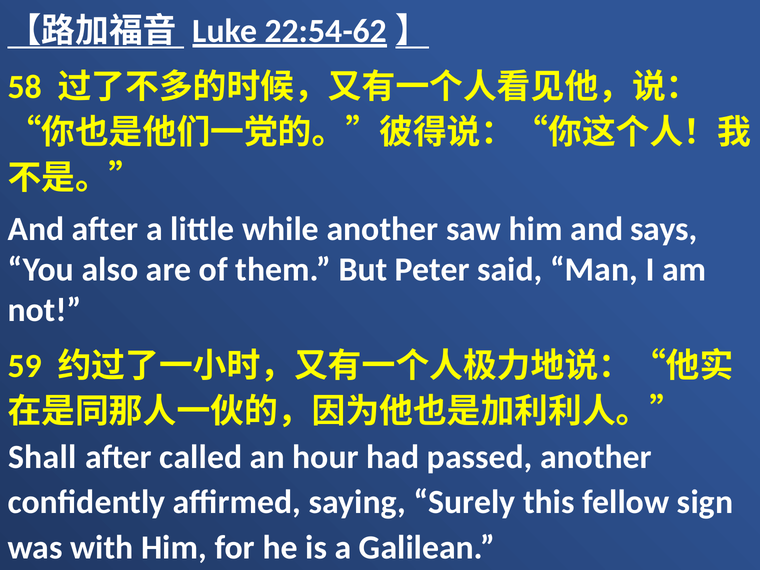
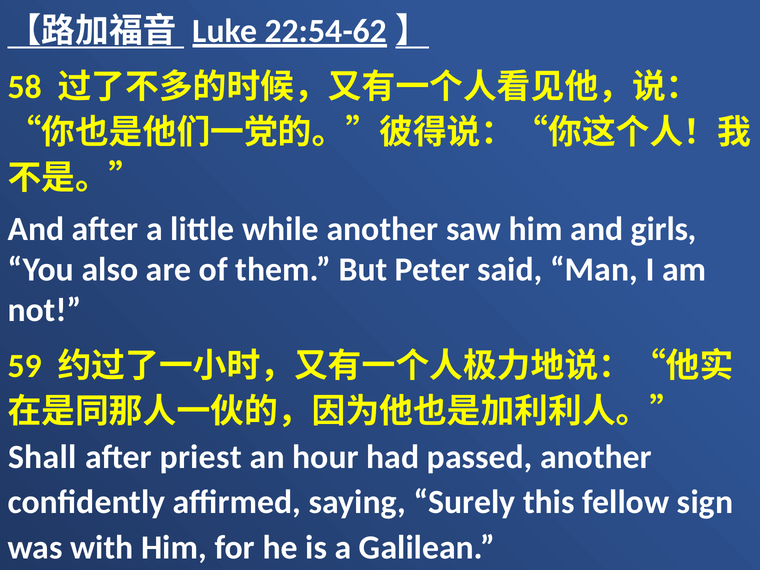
says: says -> girls (664, 229)
called: called -> priest (201, 457)
